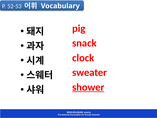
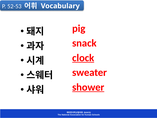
clock underline: none -> present (83, 58)
